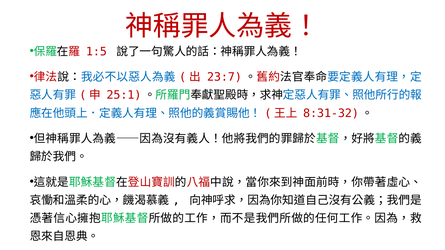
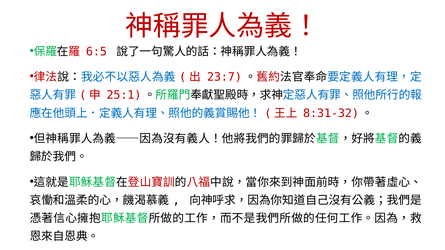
1:5: 1:5 -> 6:5 (96, 52)
